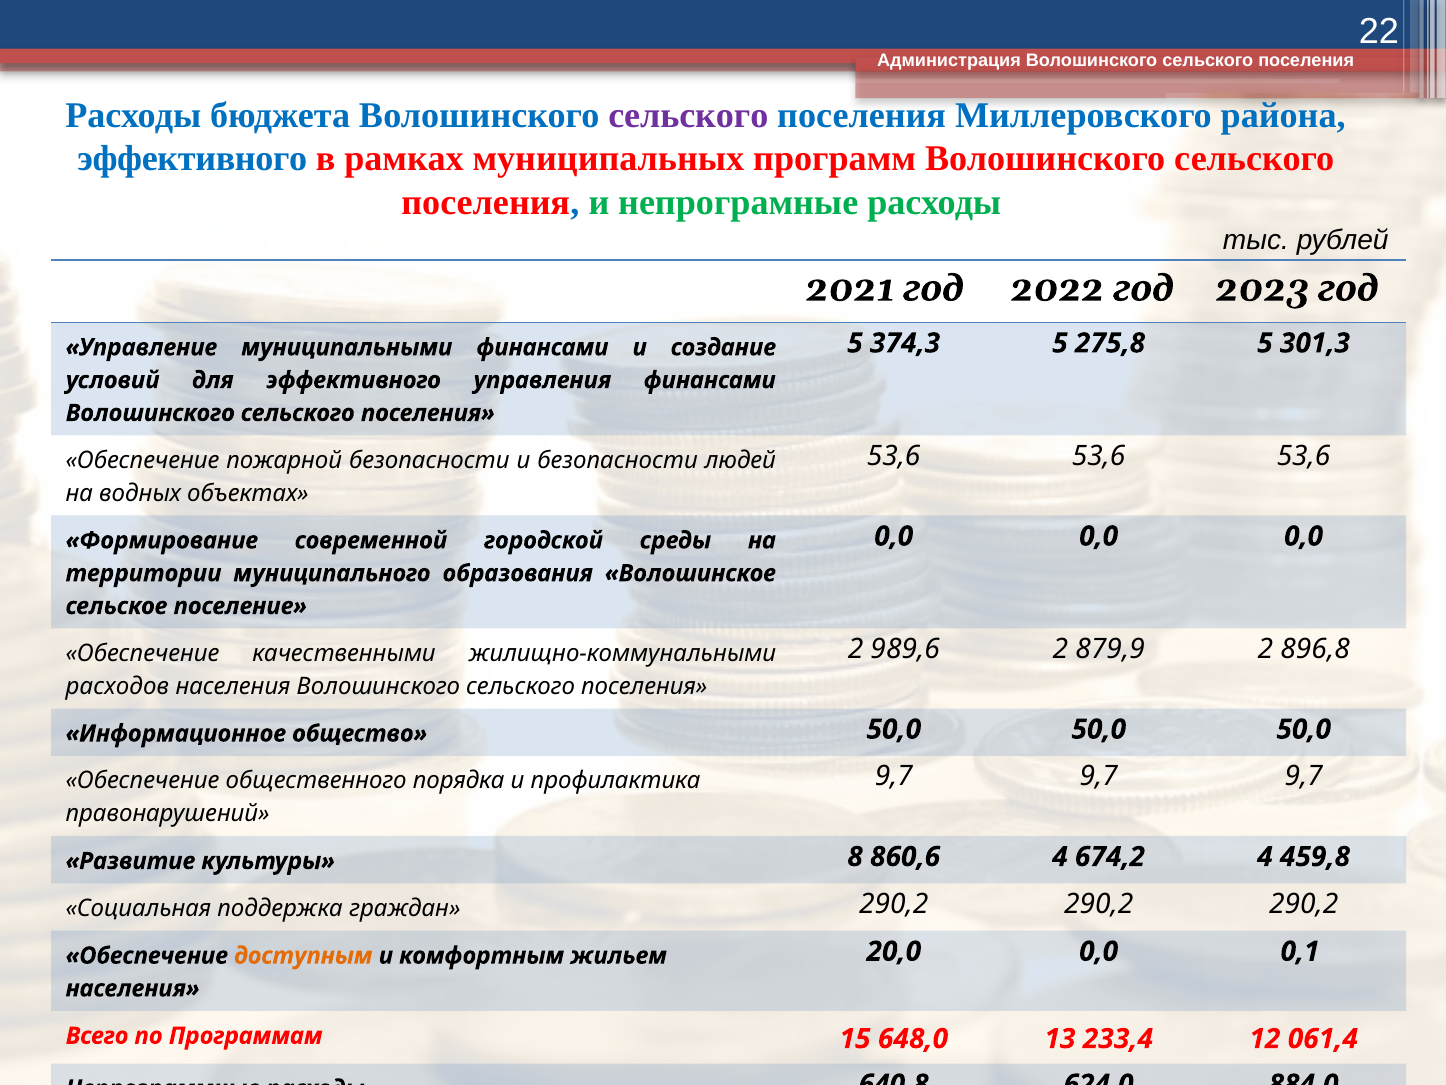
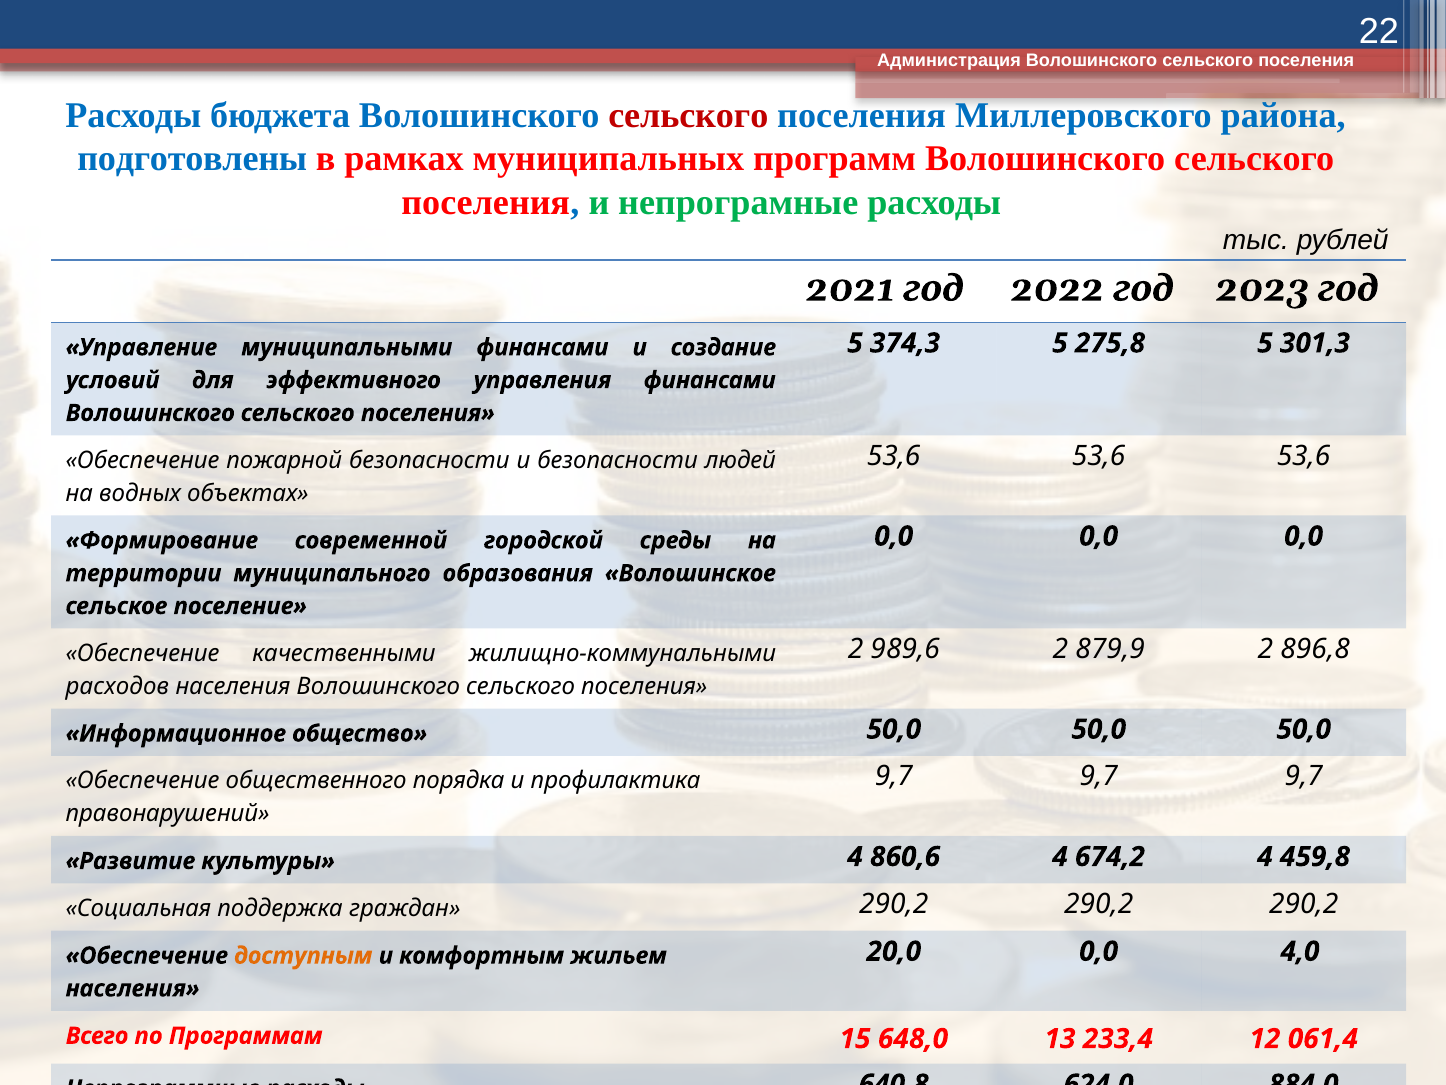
сельского colour: purple -> red (688, 115)
эффективного: эффективного -> подготовлены (192, 159)
культуры 8: 8 -> 4 (855, 856)
0,1: 0,1 -> 4,0 (1300, 951)
